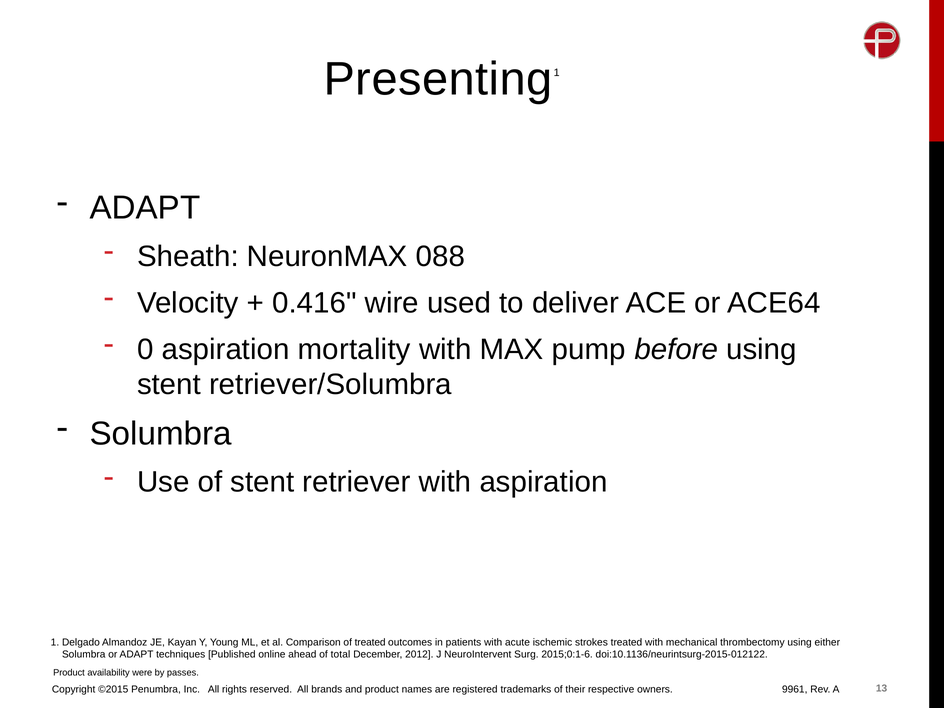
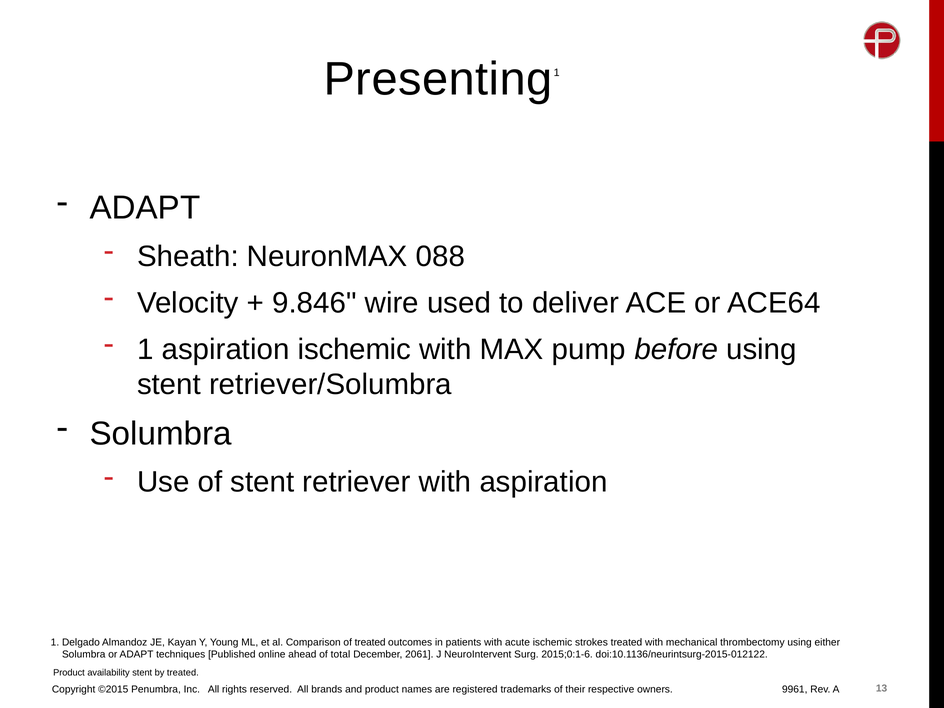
0.416: 0.416 -> 9.846 (314, 303)
0: 0 -> 1 (145, 349)
aspiration mortality: mortality -> ischemic (354, 349)
2012: 2012 -> 2061 (419, 655)
availability were: were -> stent (142, 673)
by passes: passes -> treated (183, 673)
